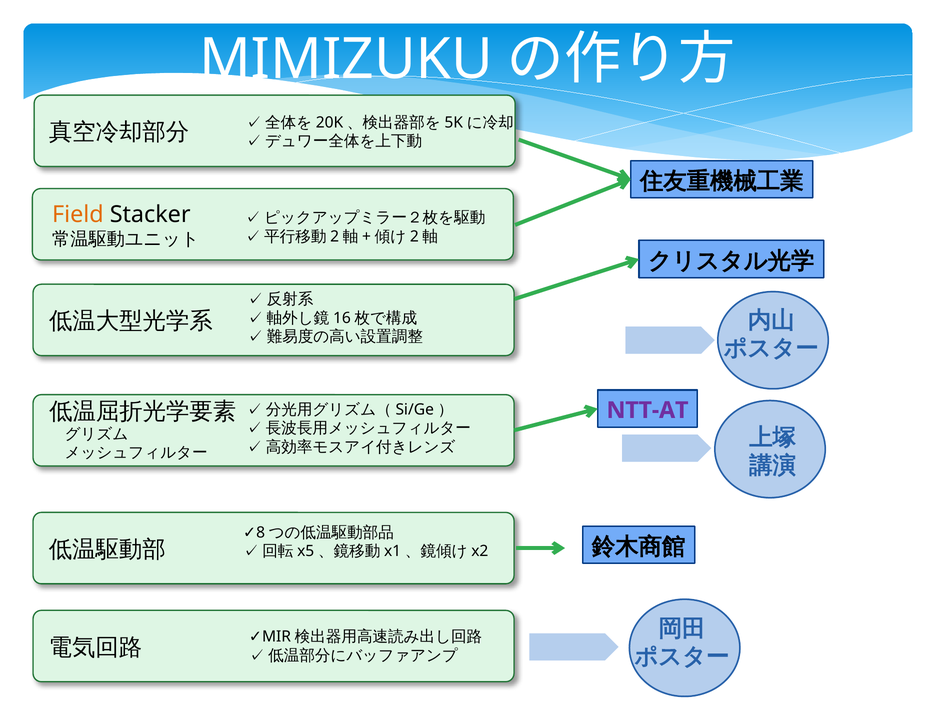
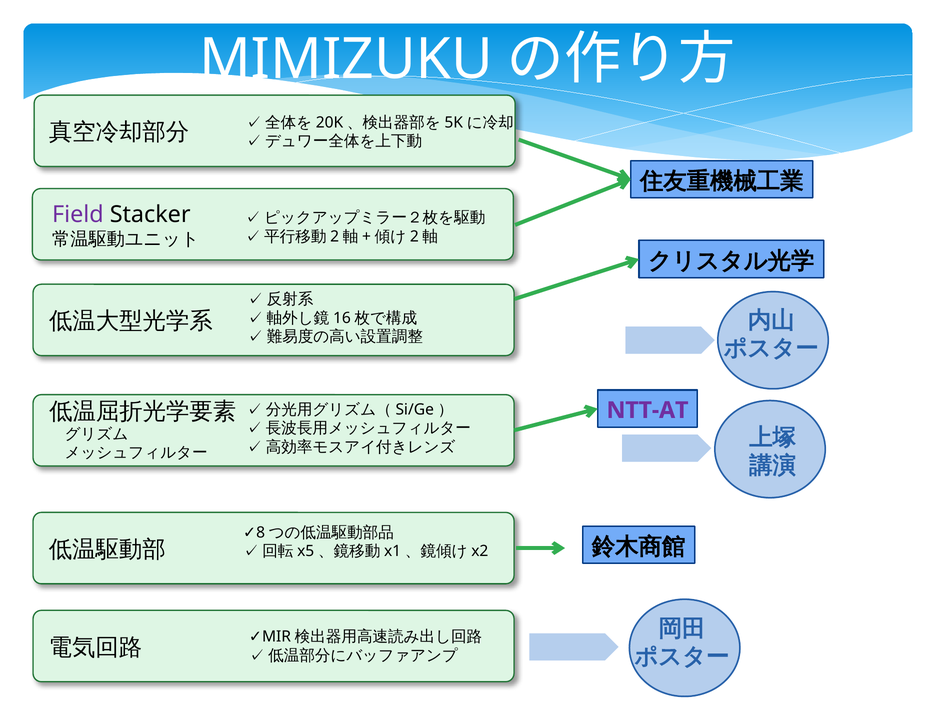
Field colour: orange -> purple (78, 215)
